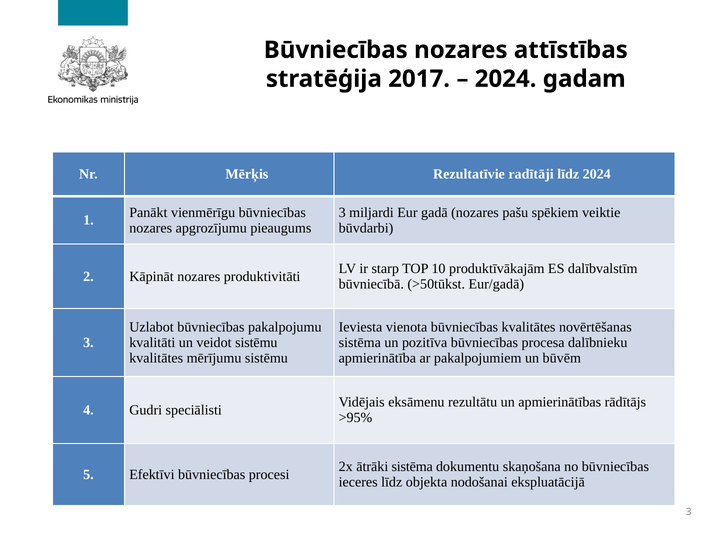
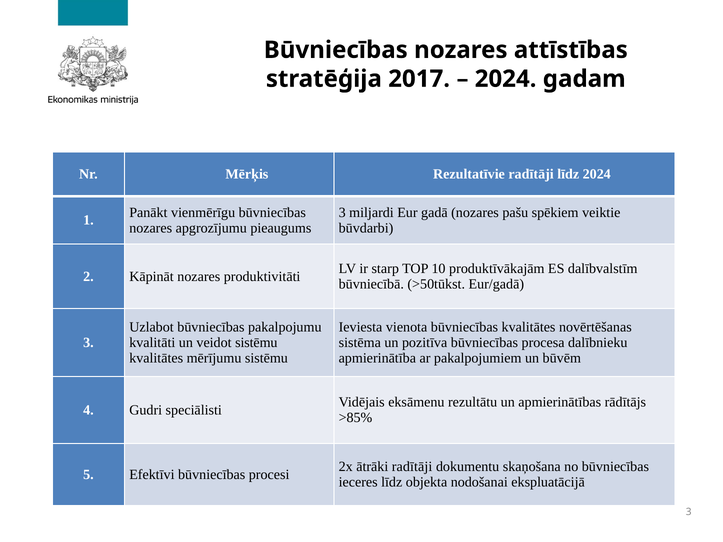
>95%: >95% -> >85% (356, 418)
ātrāki sistēma: sistēma -> radītāji (412, 467)
